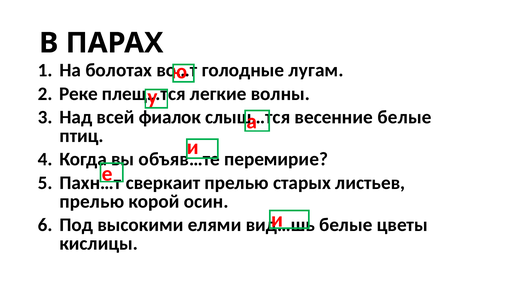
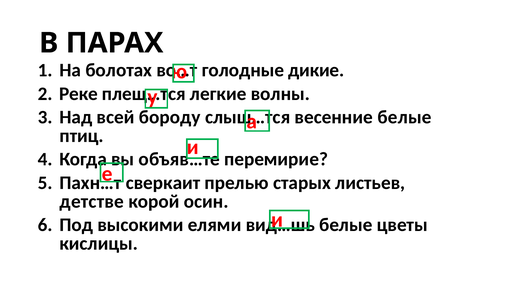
лугам: лугам -> дикие (316, 70)
фиалок: фиалок -> бороду (170, 117)
прелью: прелью -> детстве (92, 202)
